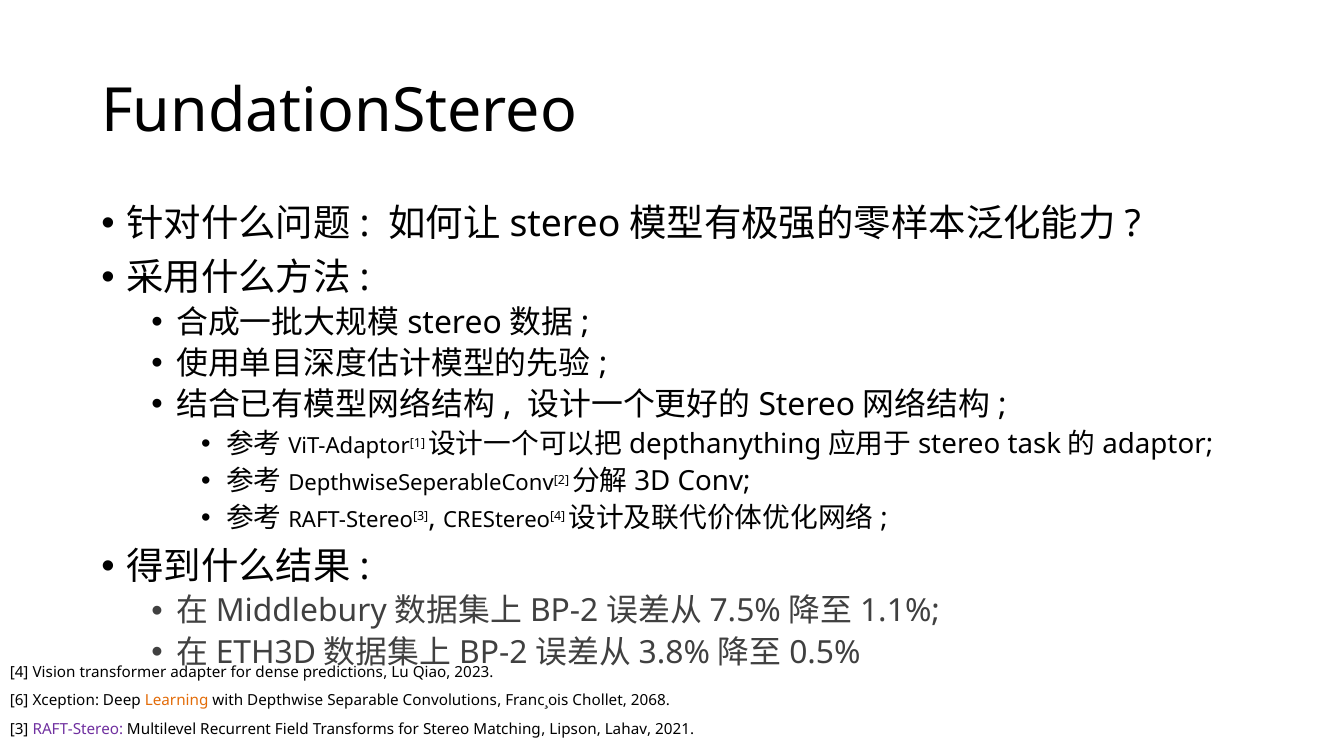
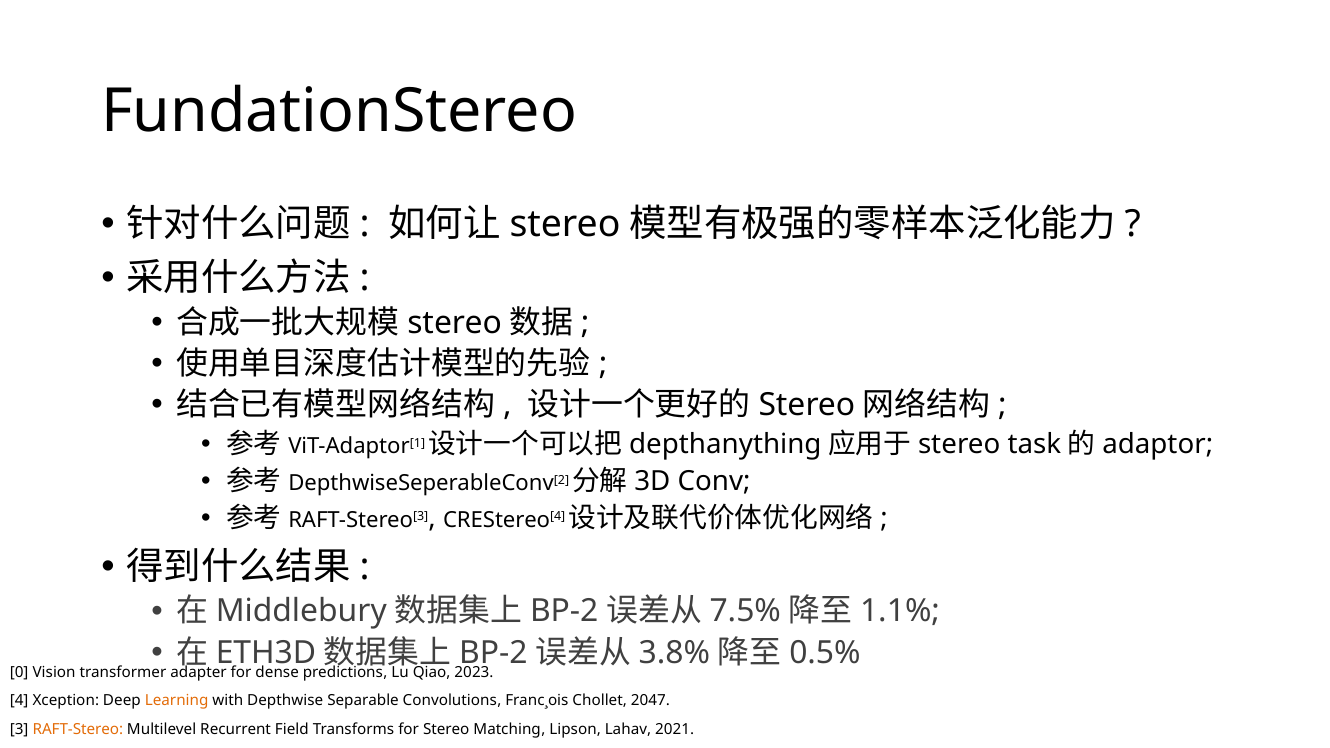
4: 4 -> 0 (19, 672)
6: 6 -> 4 (19, 701)
2068: 2068 -> 2047 (650, 701)
RAFT-Stereo colour: purple -> orange (78, 729)
